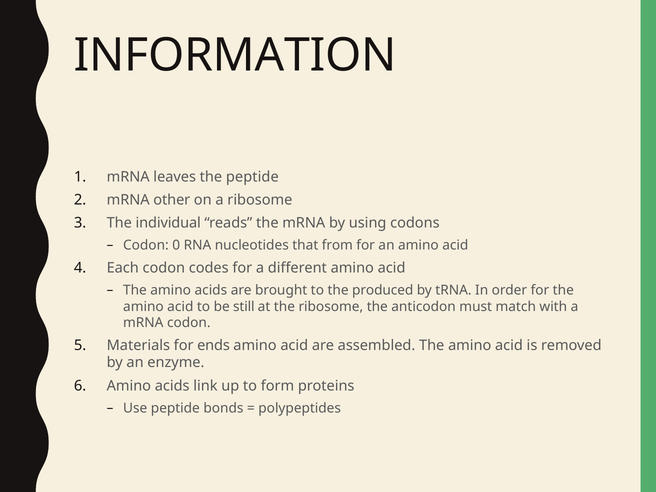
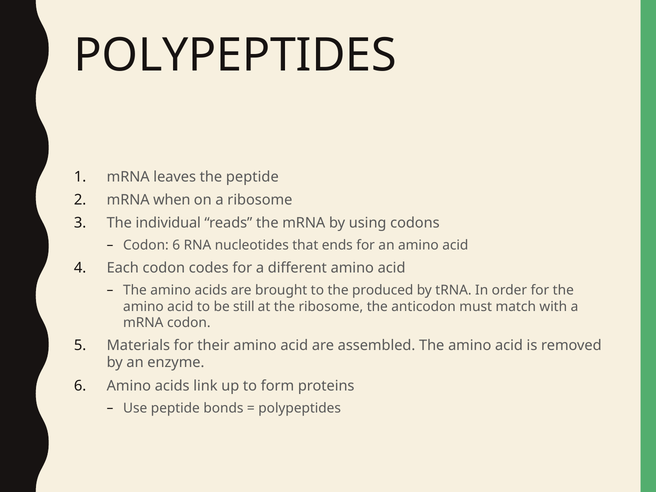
INFORMATION: INFORMATION -> POLYPEPTIDES (235, 56)
other: other -> when (172, 200)
Codon 0: 0 -> 6 (176, 245)
from: from -> ends (337, 245)
ends: ends -> their (213, 345)
